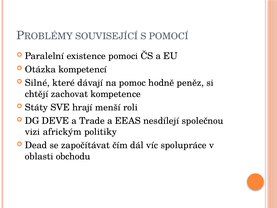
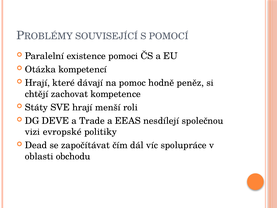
Silné: Silné -> Hrají (37, 83)
africkým: africkým -> evropské (62, 132)
